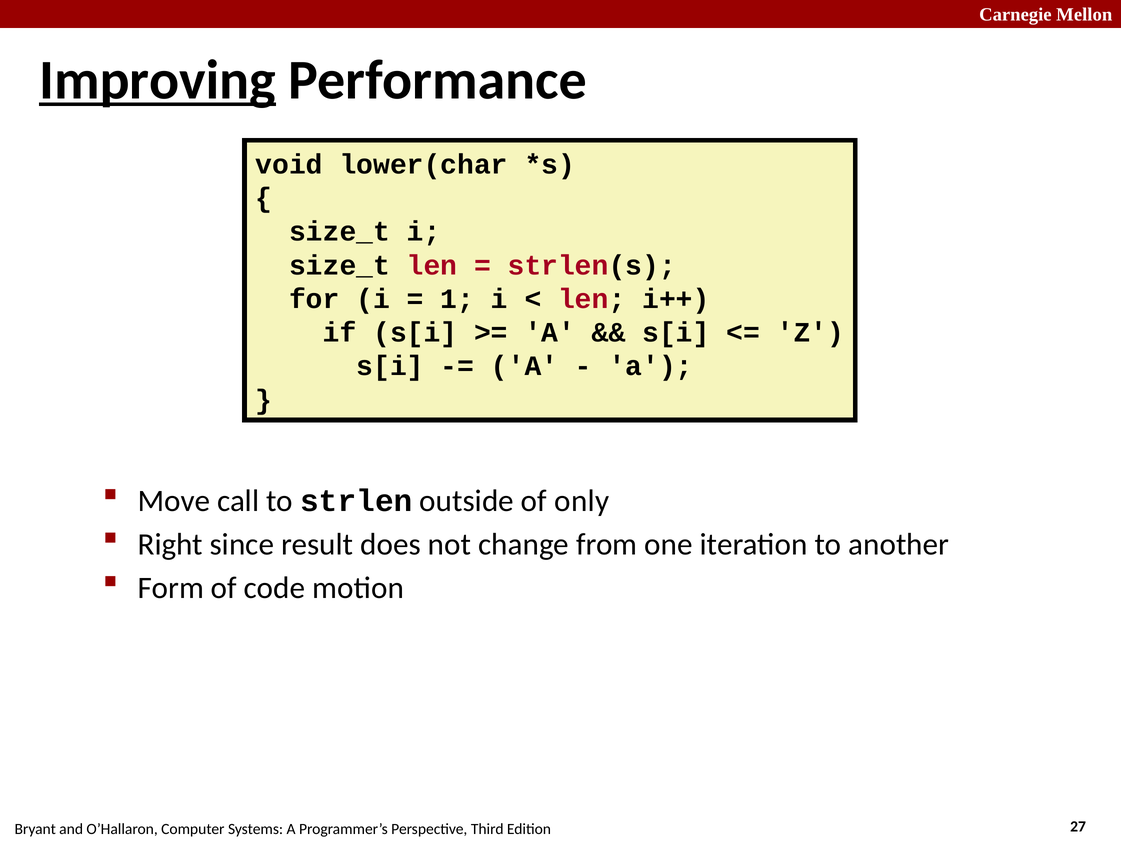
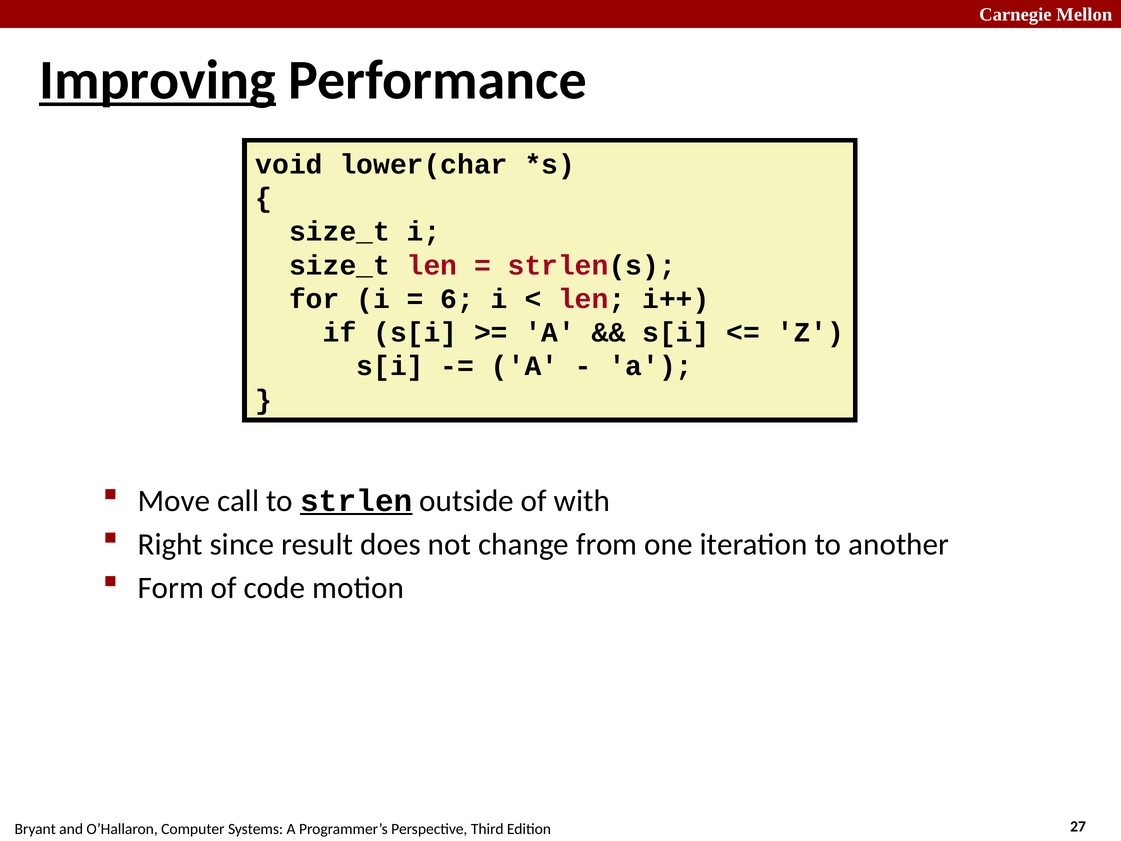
1: 1 -> 6 (457, 299)
strlen underline: none -> present (356, 501)
only: only -> with (582, 501)
